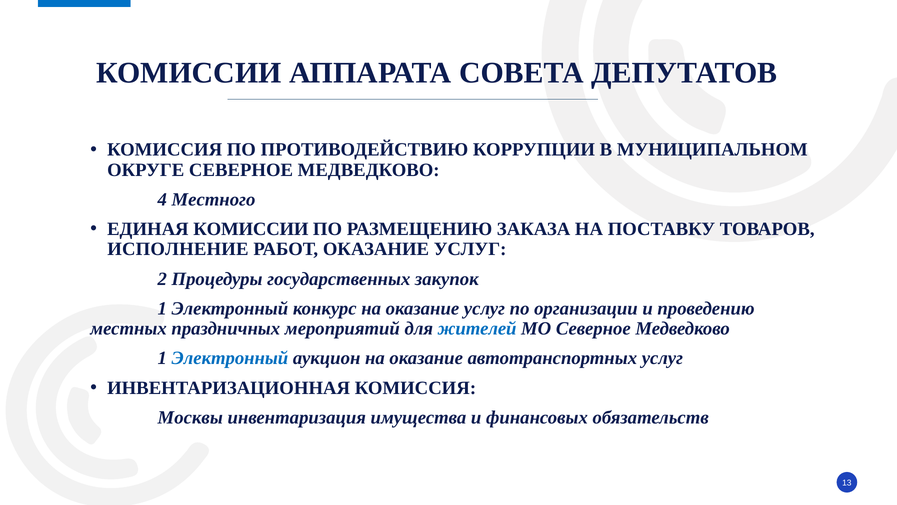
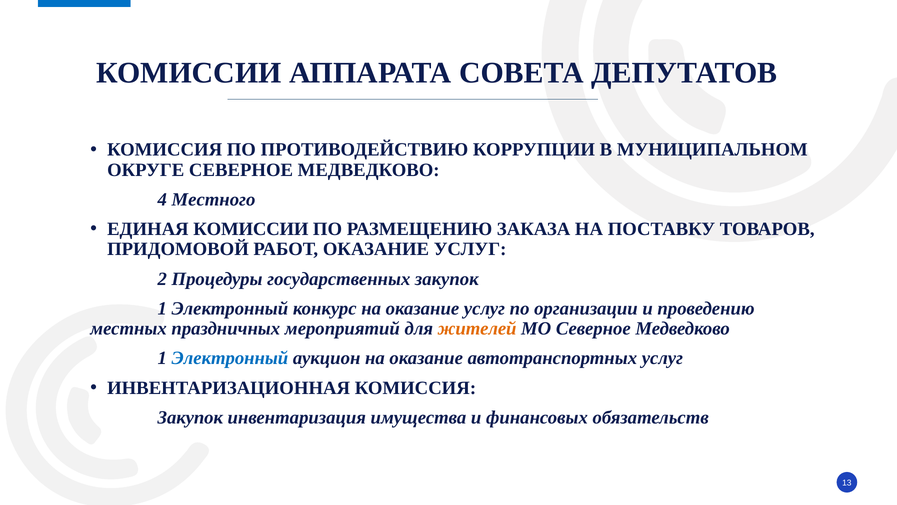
ИСПОЛНЕНИЕ: ИСПОЛНЕНИЕ -> ПРИДОМОВОЙ (178, 249)
жителей colour: blue -> orange (477, 328)
Москвы: Москвы -> Закупок (190, 417)
